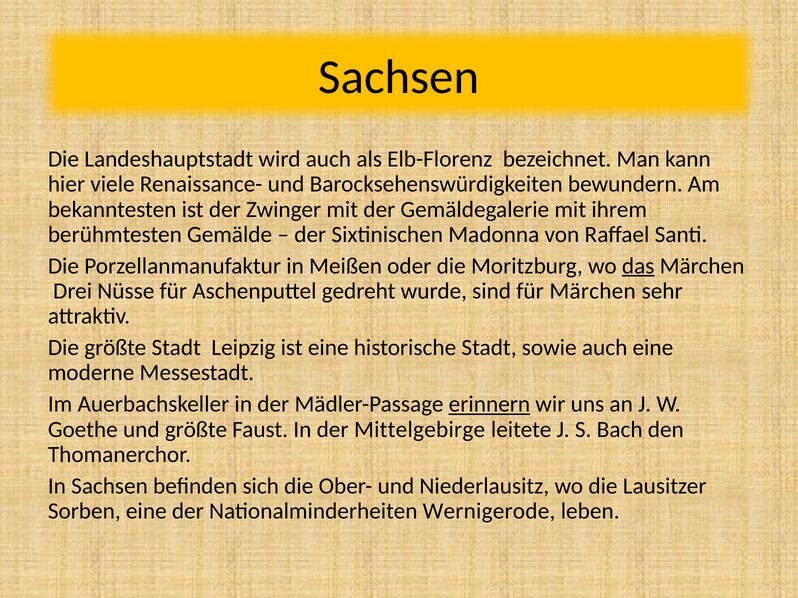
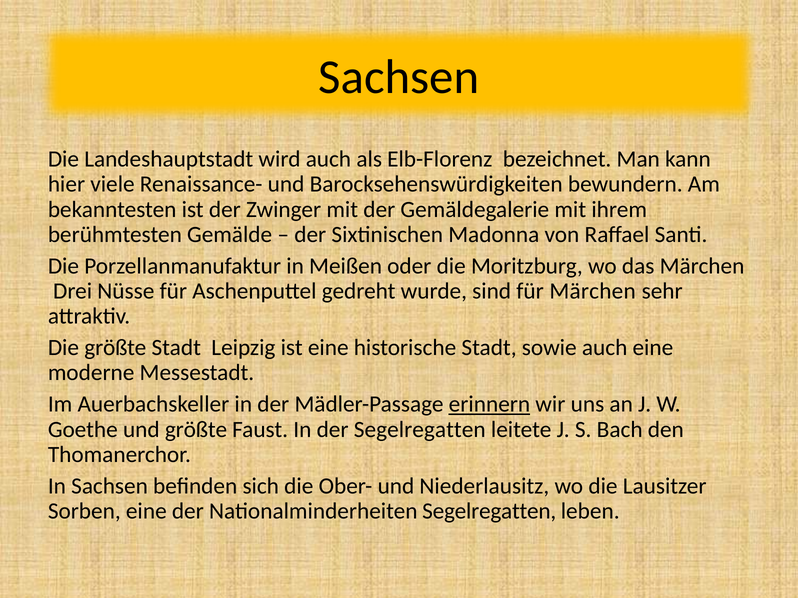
das underline: present -> none (638, 266)
der Mittelgebirge: Mittelgebirge -> Segelregatten (420, 430)
Nationalminderheiten Wernigerode: Wernigerode -> Segelregatten (489, 511)
